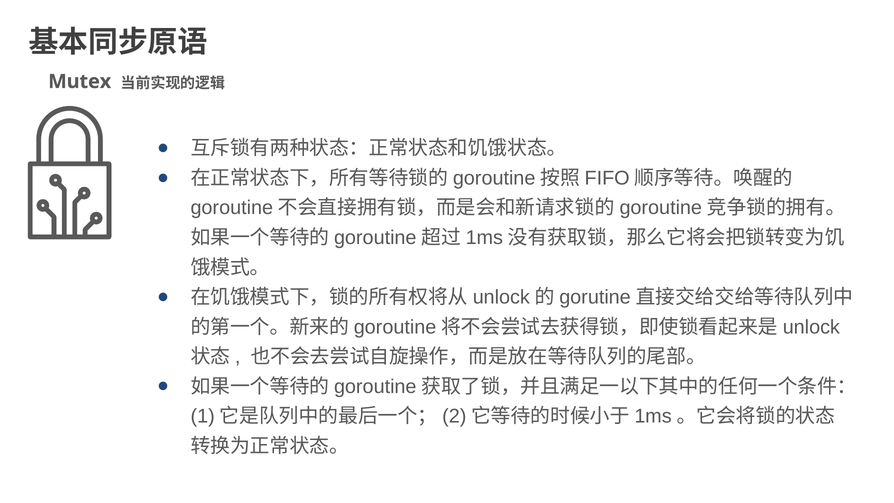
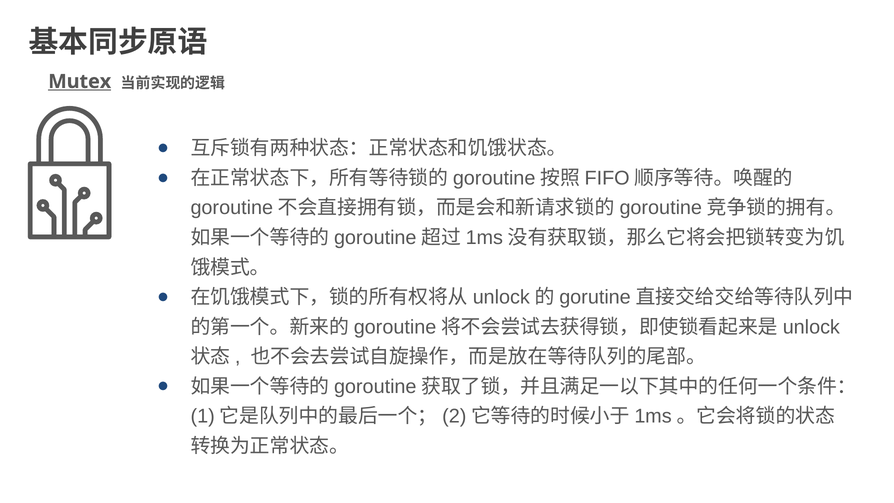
Mutex underline: none -> present (80, 82)
